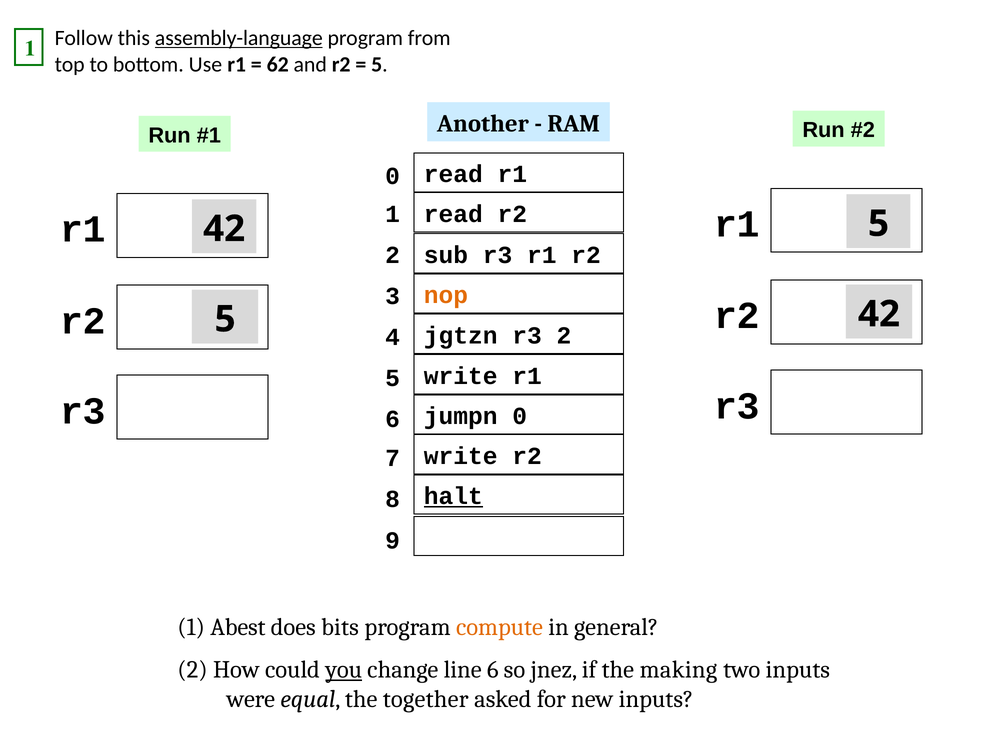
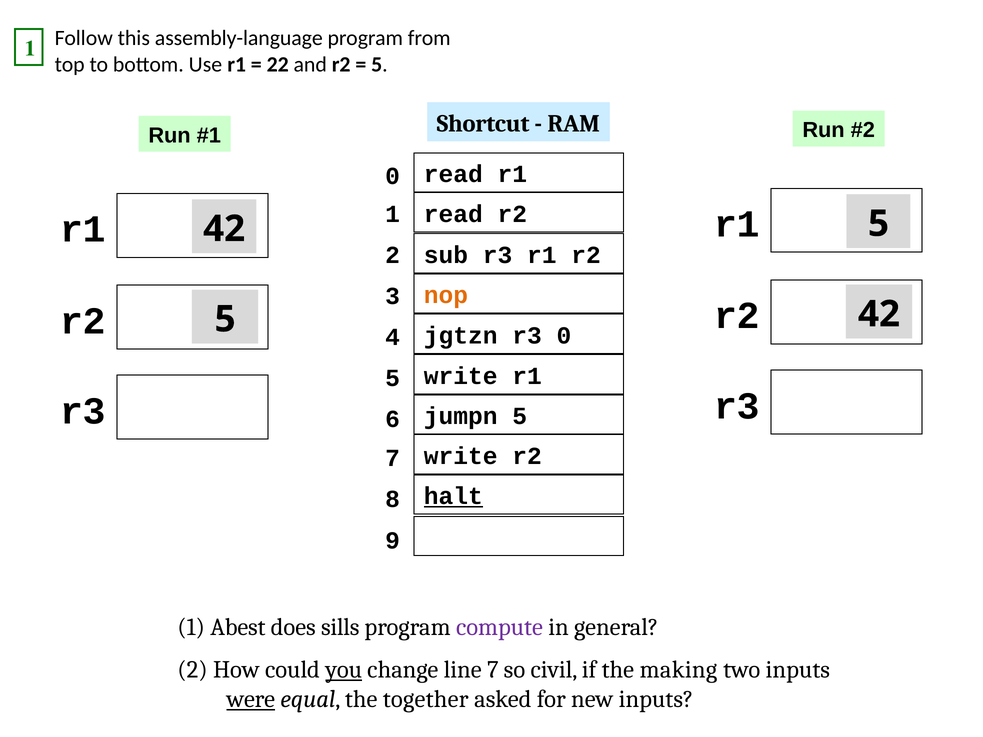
assembly-language underline: present -> none (239, 38)
62: 62 -> 22 (278, 64)
Another: Another -> Shortcut (483, 124)
r3 2: 2 -> 0 (564, 336)
jumpn 0: 0 -> 5 (520, 416)
bits: bits -> sills (340, 627)
compute colour: orange -> purple (499, 627)
line 6: 6 -> 7 (493, 670)
jnez: jnez -> civil (554, 670)
were underline: none -> present (251, 699)
